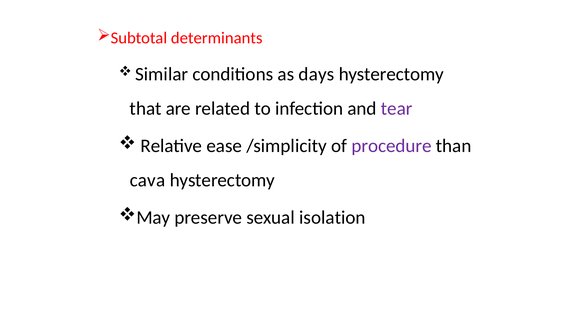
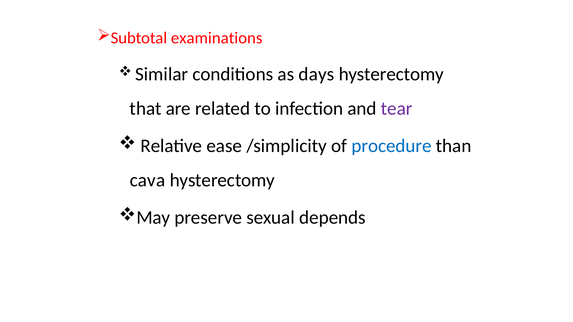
determinants: determinants -> examinations (217, 38)
procedure colour: purple -> blue (391, 146)
isolation: isolation -> depends (332, 218)
